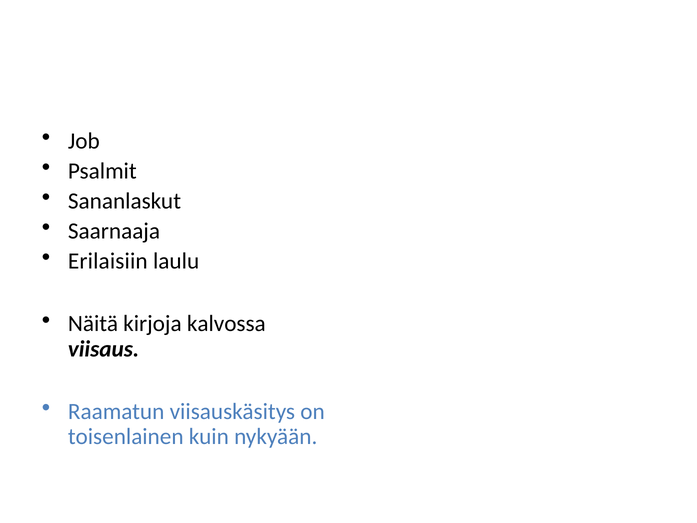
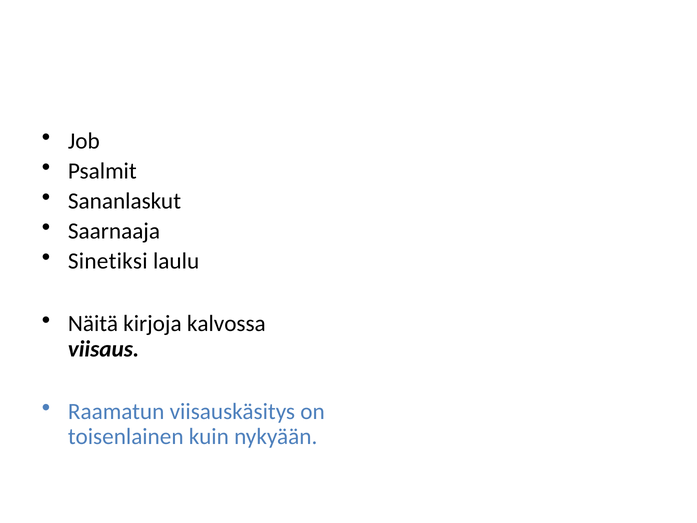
Erilaisiin: Erilaisiin -> Sinetiksi (108, 261)
